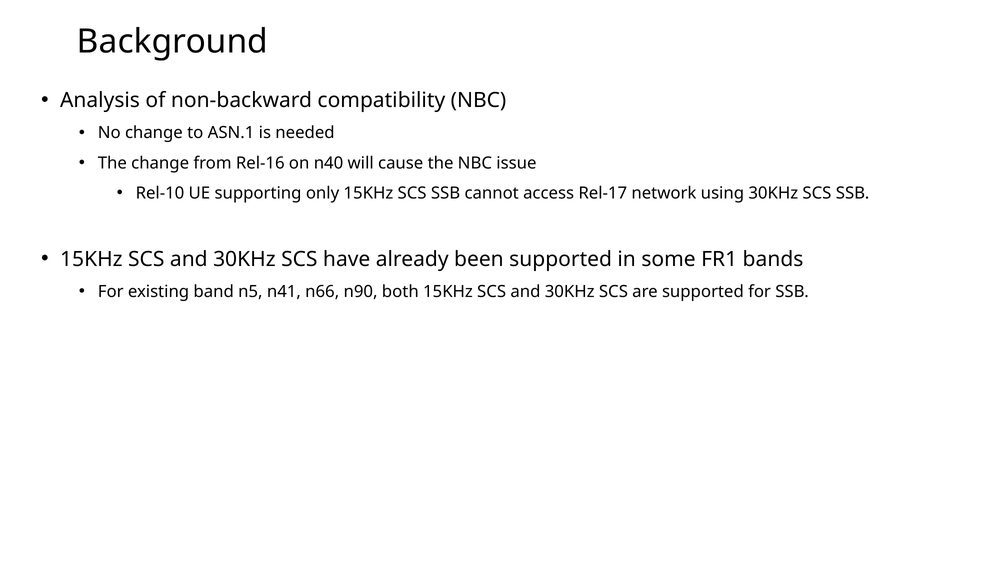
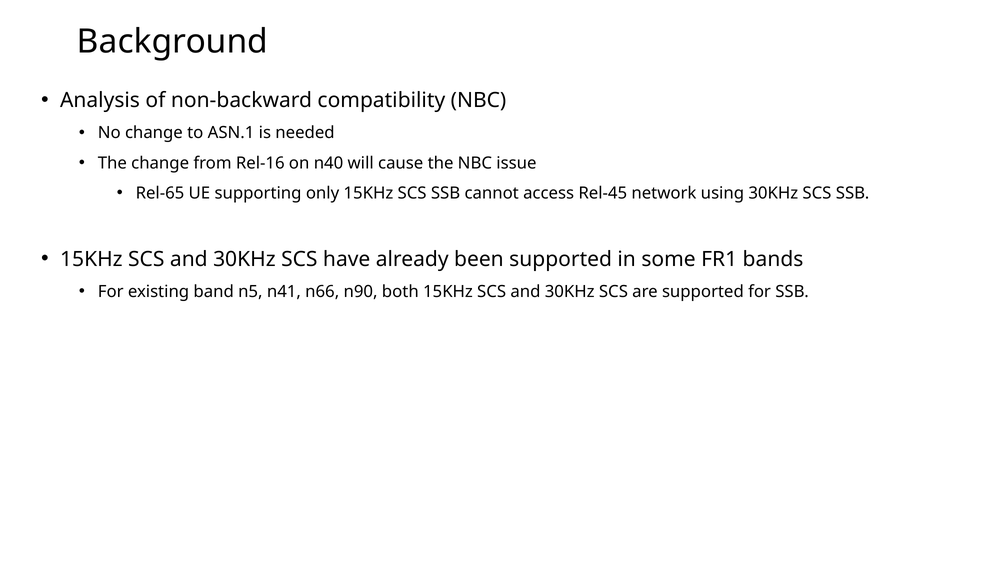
Rel-10: Rel-10 -> Rel-65 (160, 193)
Rel-17: Rel-17 -> Rel-45 (603, 193)
